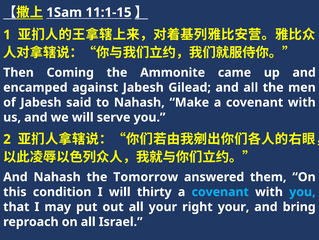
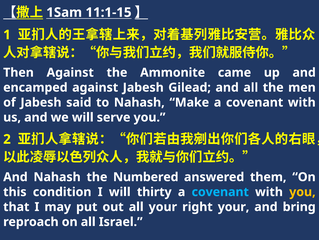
Then Coming: Coming -> Against (70, 72)
Tomorrow: Tomorrow -> Numbered (146, 177)
you colour: light blue -> yellow (302, 191)
